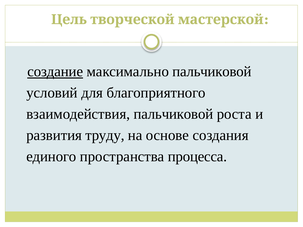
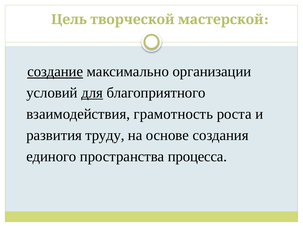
максимально пальчиковой: пальчиковой -> организации (212, 72)
для underline: none -> present (92, 93)
взаимодействия пальчиковой: пальчиковой -> грамотность (173, 114)
